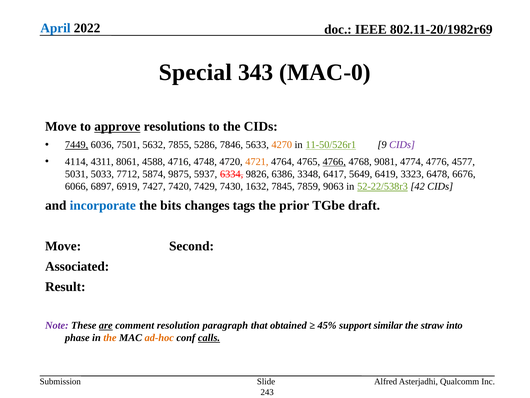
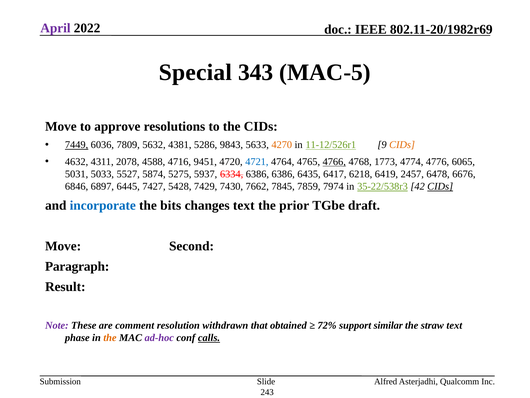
April colour: blue -> purple (55, 28)
MAC-0: MAC-0 -> MAC-5 (325, 72)
approve underline: present -> none (117, 126)
7501: 7501 -> 7809 (128, 145)
7855: 7855 -> 4381 (180, 145)
7846: 7846 -> 9843 (231, 145)
11-50/526r1: 11-50/526r1 -> 11-12/526r1 (331, 145)
CIDs colour: purple -> orange (402, 145)
4114: 4114 -> 4632 (77, 162)
8061: 8061 -> 2078 (128, 162)
4748: 4748 -> 9451 (205, 162)
4721 colour: orange -> blue (257, 162)
9081: 9081 -> 1773 (386, 162)
4577: 4577 -> 6065 (463, 162)
7712: 7712 -> 5527 (128, 174)
9875: 9875 -> 5275 (180, 174)
6334 9826: 9826 -> 6386 (257, 174)
3348: 3348 -> 6435 (309, 174)
5649: 5649 -> 6218 (361, 174)
3323: 3323 -> 2457 (412, 174)
6066: 6066 -> 6846 (77, 186)
6919: 6919 -> 6445 (128, 186)
7420: 7420 -> 5428 (180, 186)
1632: 1632 -> 7662 (257, 186)
9063: 9063 -> 7974 (333, 186)
52-22/538r3: 52-22/538r3 -> 35-22/538r3 (382, 186)
CIDs underline: none -> present (440, 186)
changes tags: tags -> text (244, 205)
Associated: Associated -> Paragraph (77, 266)
are underline: present -> none (106, 325)
paragraph: paragraph -> withdrawn (225, 325)
45%: 45% -> 72% (327, 325)
straw into: into -> text (454, 325)
ad-hoc colour: orange -> purple (159, 337)
